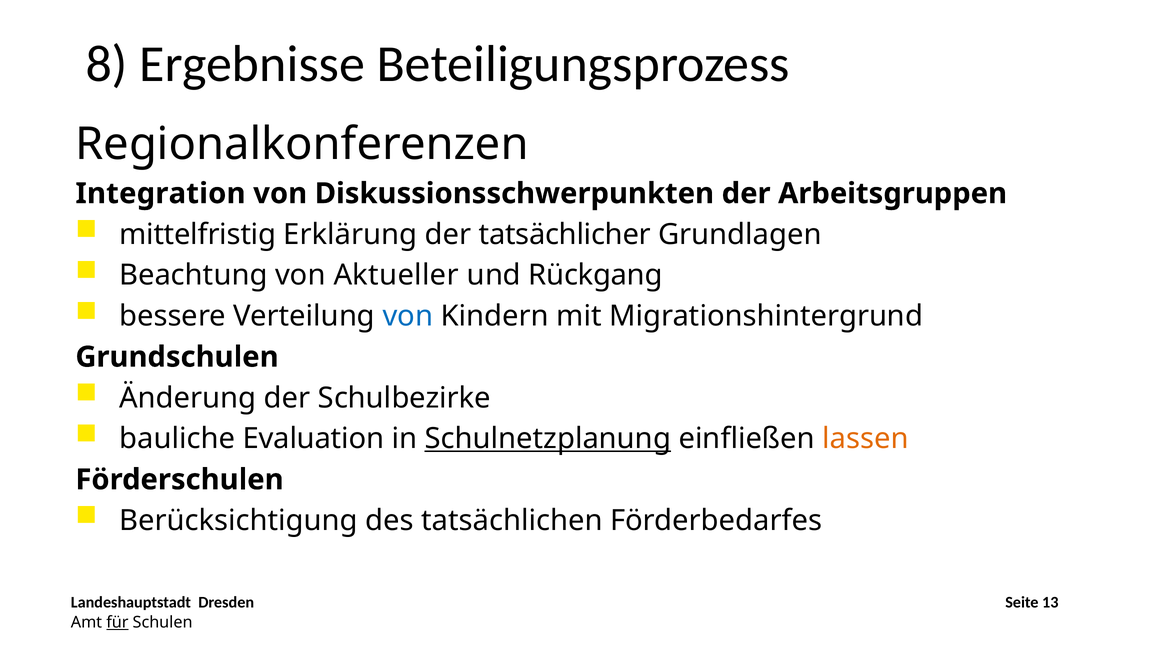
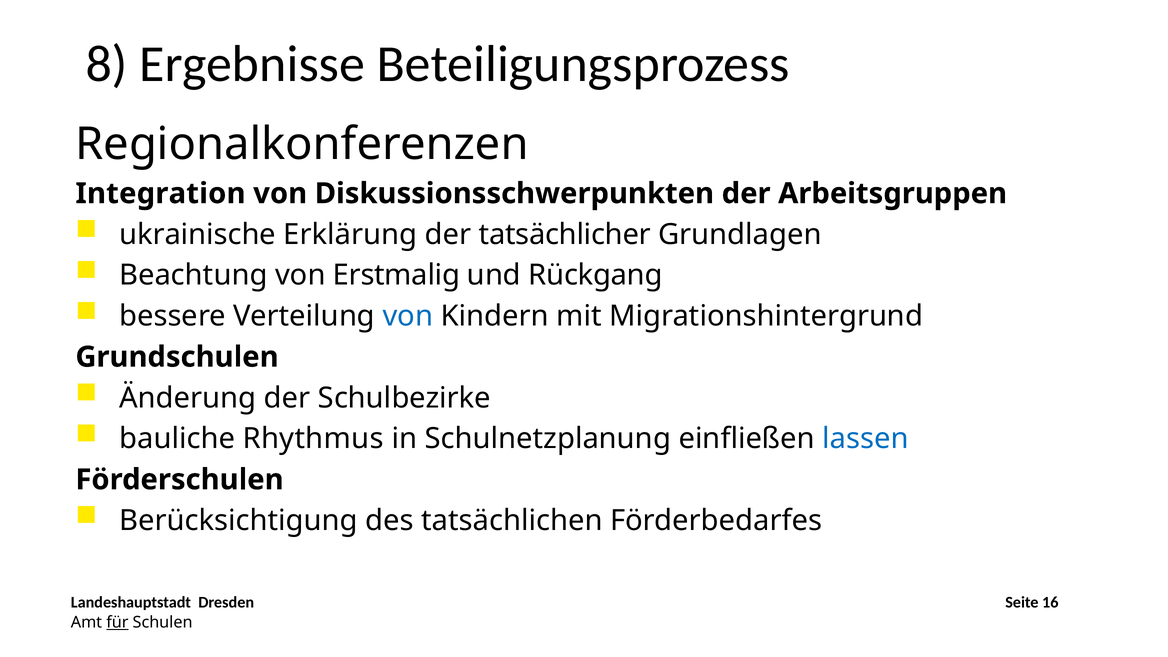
mittelfristig: mittelfristig -> ukrainische (198, 234)
Aktueller: Aktueller -> Erstmalig (396, 275)
Evaluation: Evaluation -> Rhythmus (313, 439)
Schulnetzplanung underline: present -> none (548, 439)
lassen colour: orange -> blue (866, 439)
13: 13 -> 16 (1050, 603)
